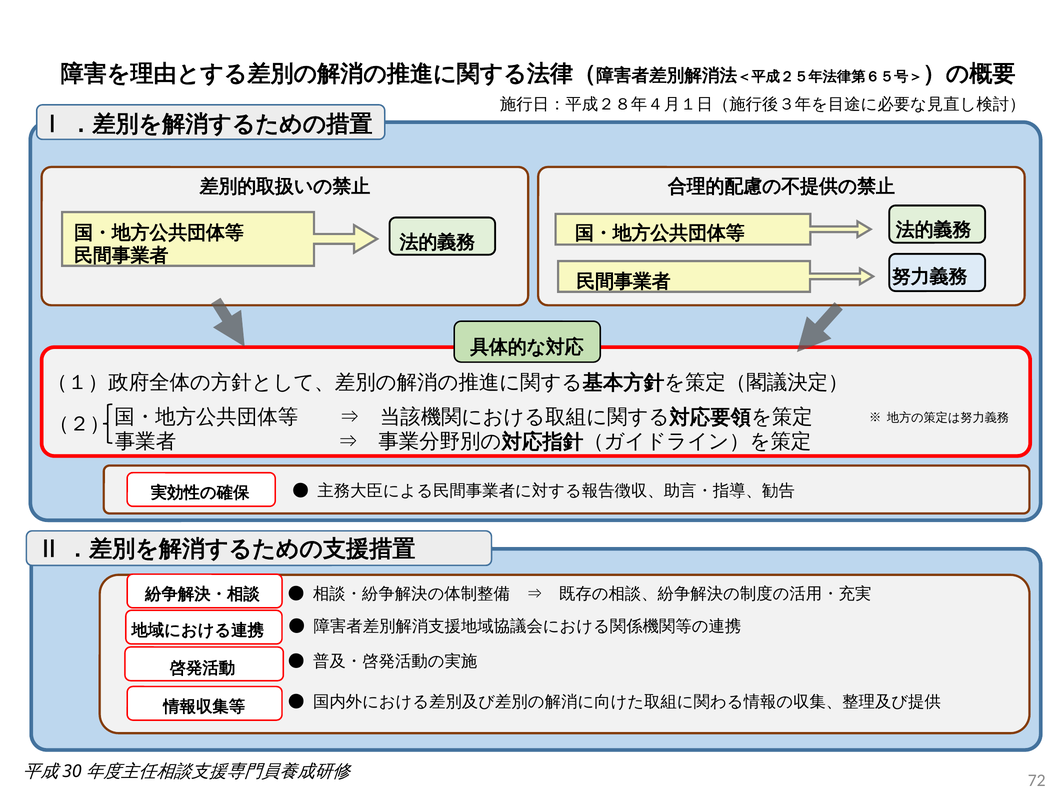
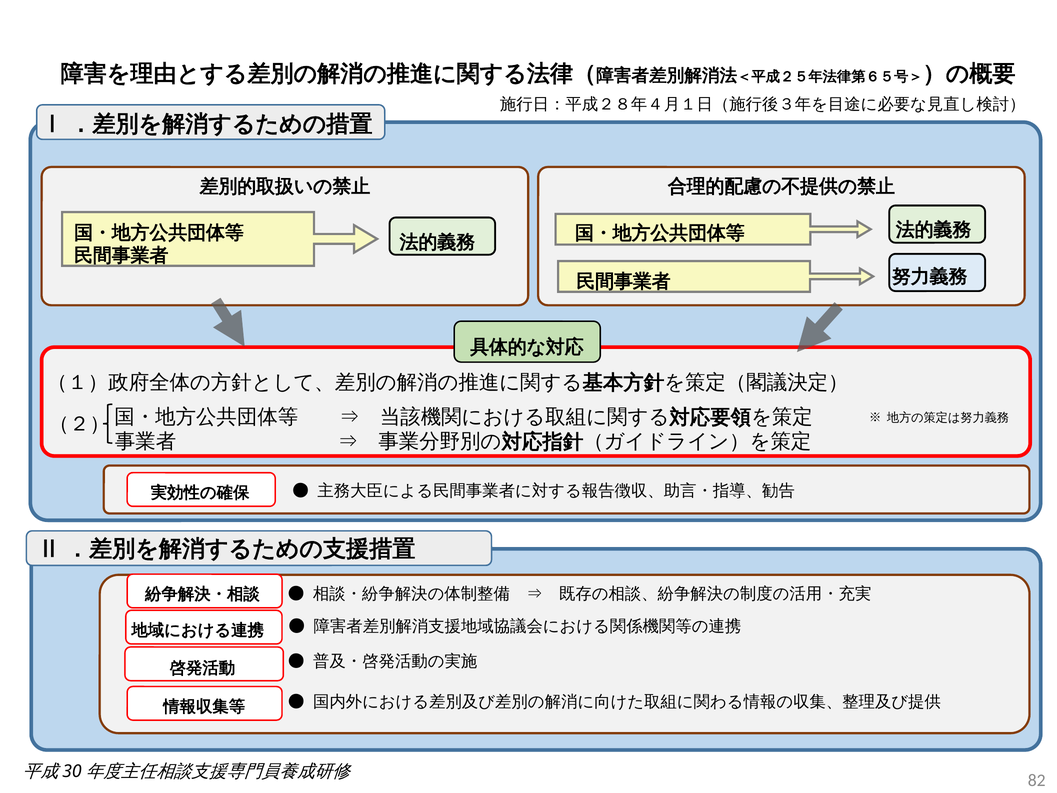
72: 72 -> 82 (1037, 780)
